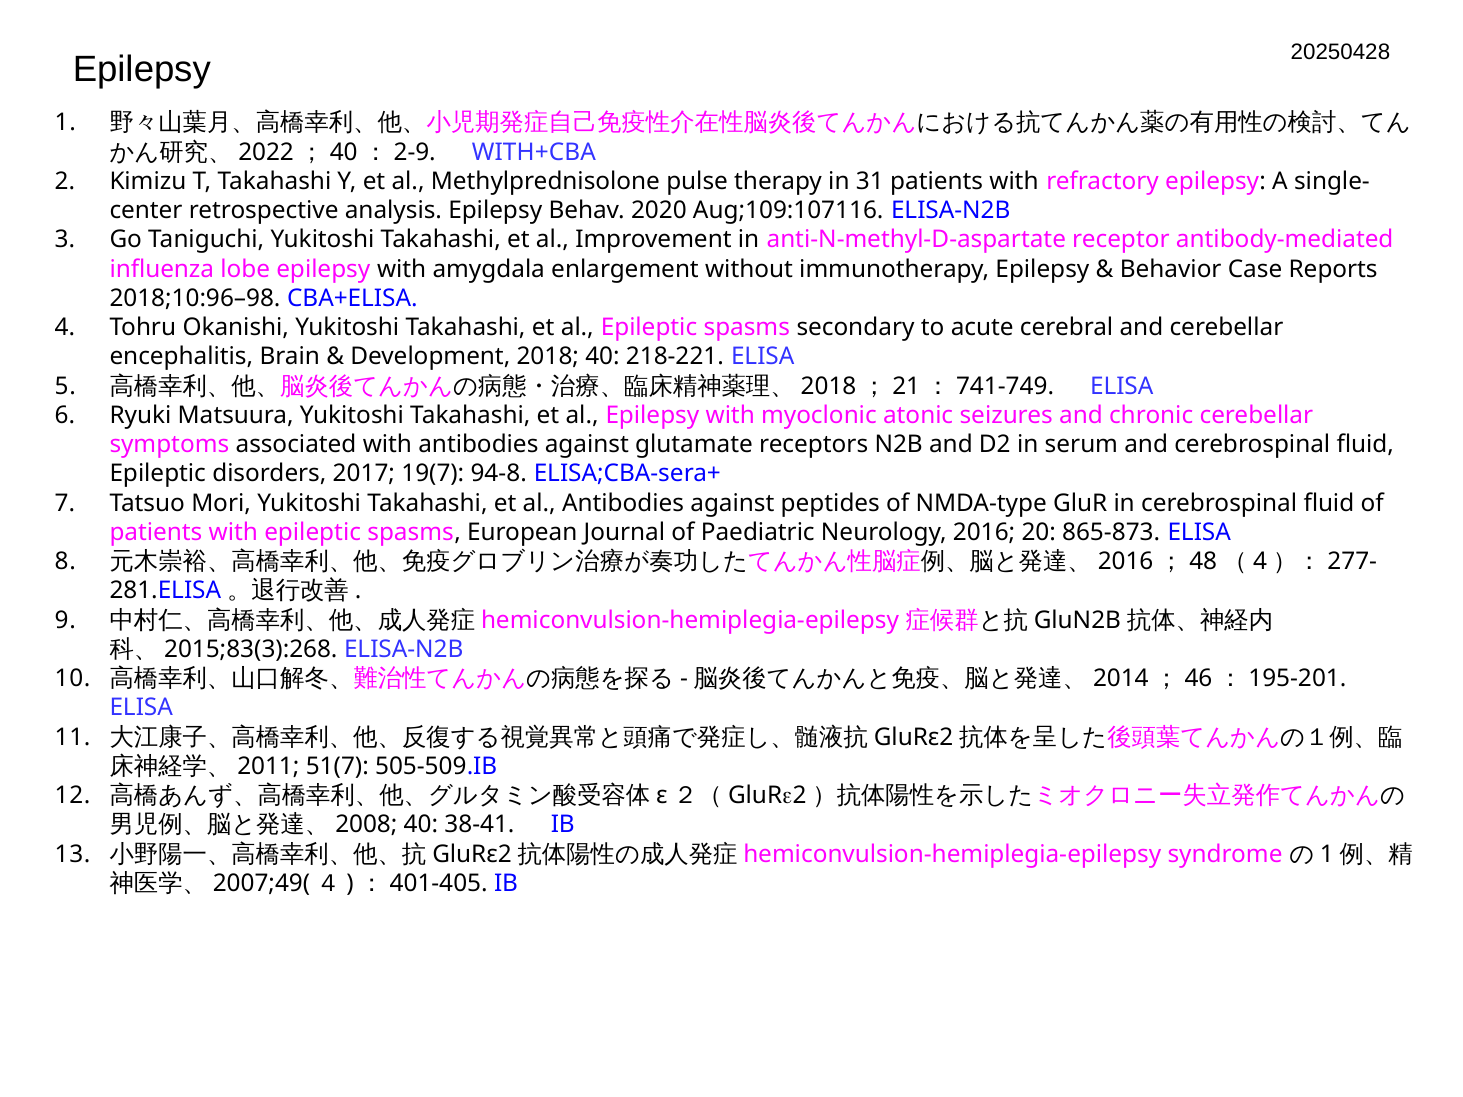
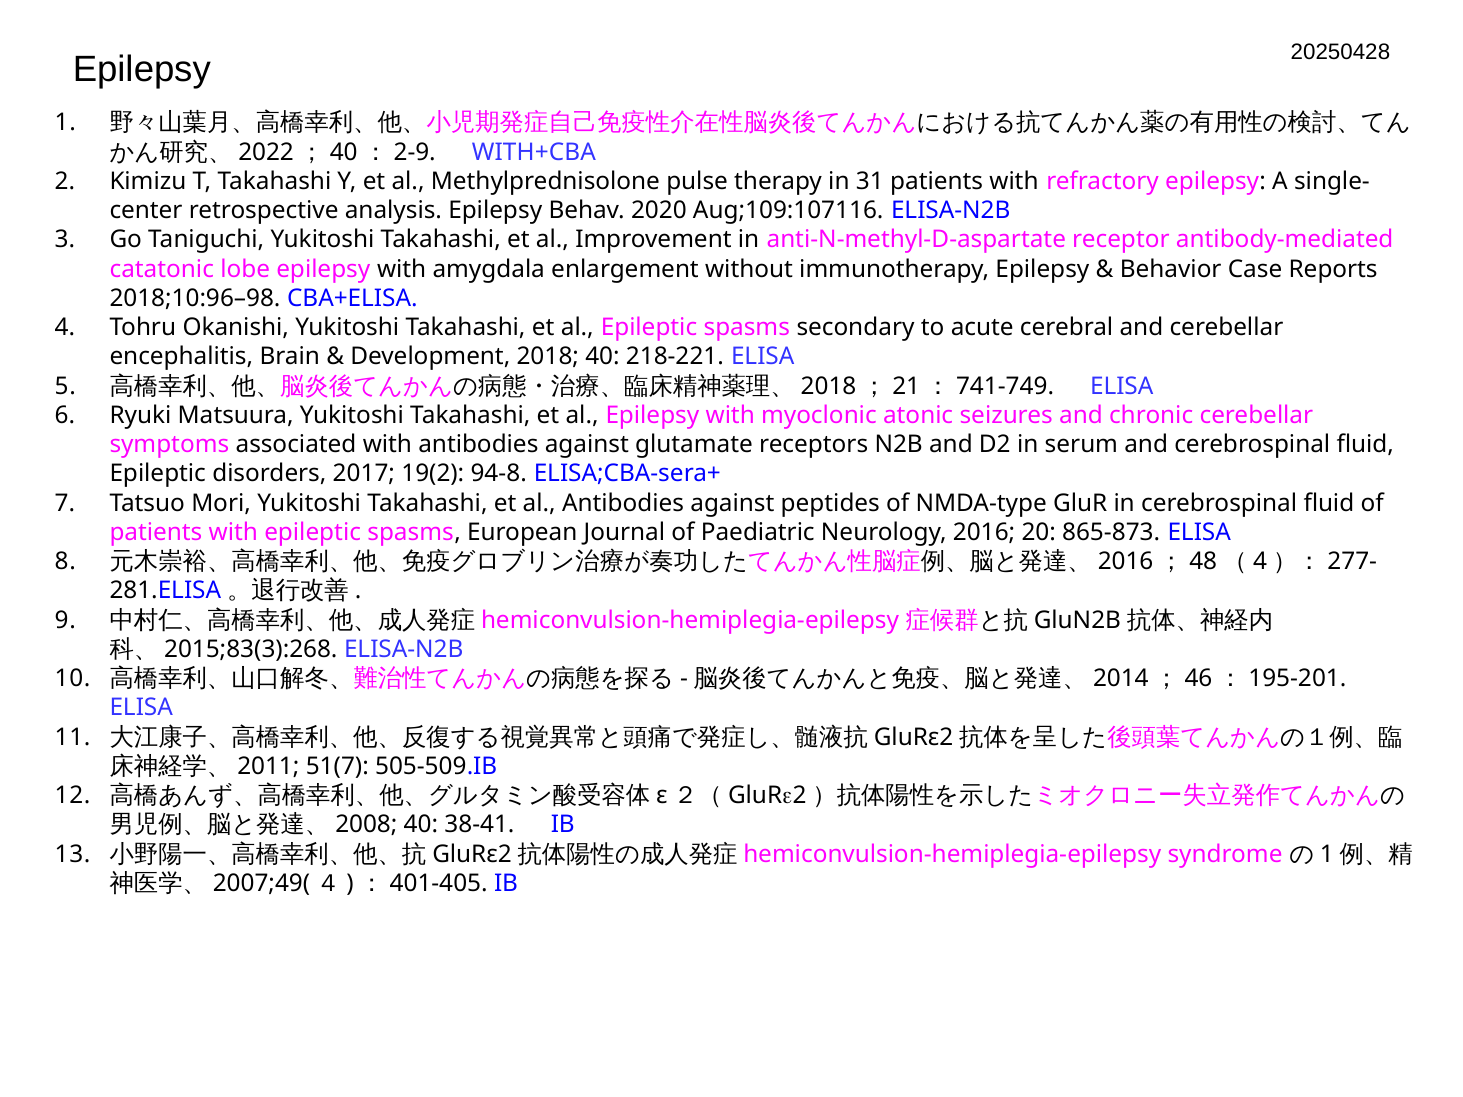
influenza: influenza -> catatonic (162, 269)
19(7: 19(7 -> 19(2 (433, 474)
